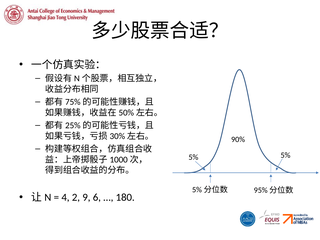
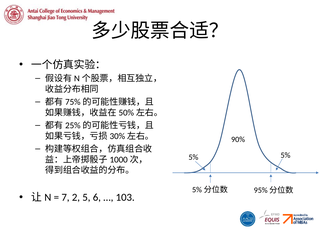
4: 4 -> 7 (65, 197)
9: 9 -> 5 (86, 197)
180: 180 -> 103 (125, 197)
